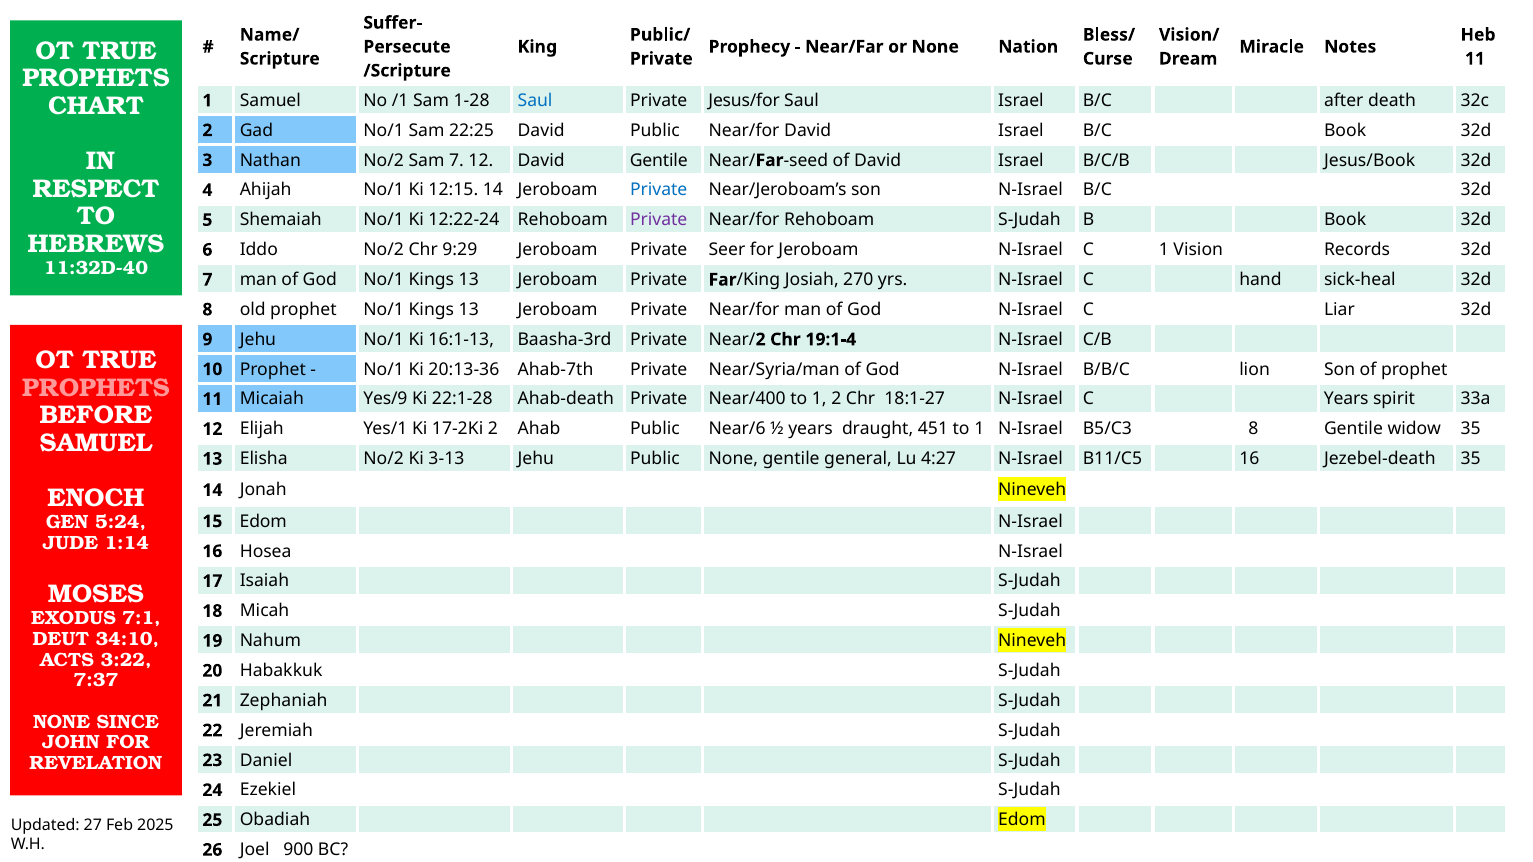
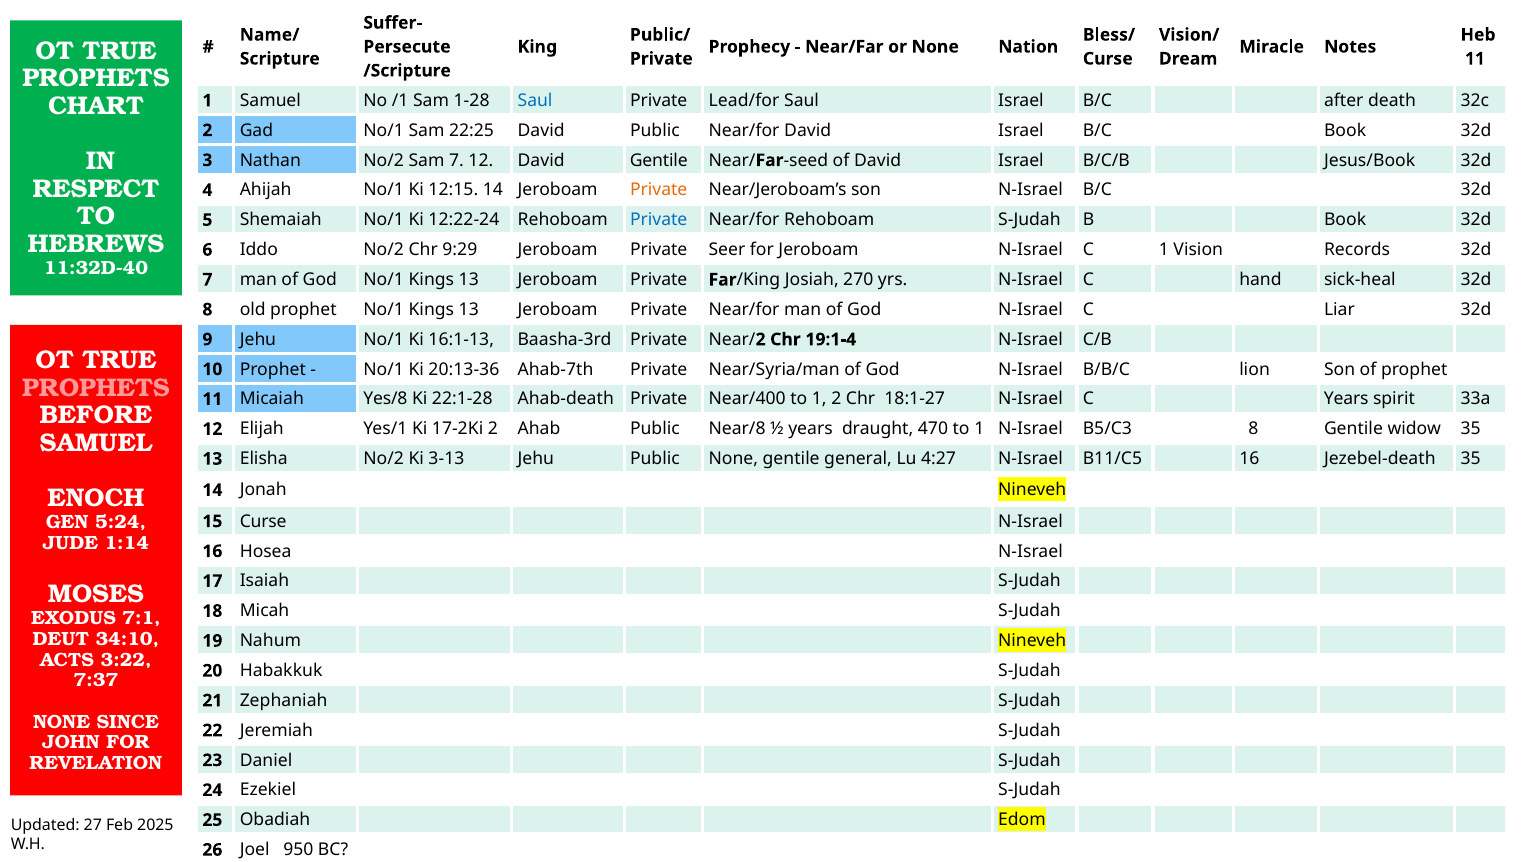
Jesus/for: Jesus/for -> Lead/for (744, 101)
Private colour: blue -> orange (659, 190)
Private colour: purple -> blue (659, 220)
Yes/9: Yes/9 -> Yes/8 (385, 399)
Near/6: Near/6 -> Near/8 (737, 429)
451: 451 -> 470 (933, 429)
15 Edom: Edom -> Curse (263, 522)
900: 900 -> 950 (298, 850)
